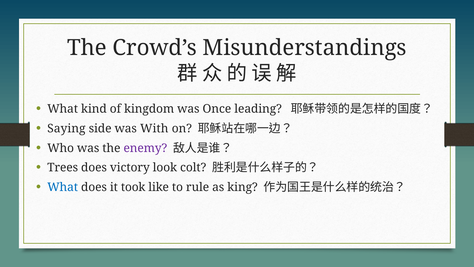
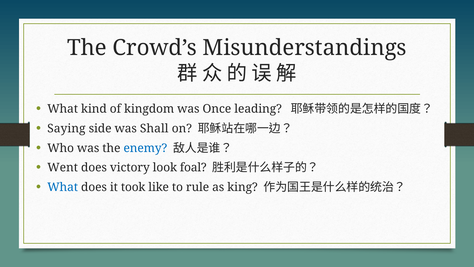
With: With -> Shall (154, 128)
enemy colour: purple -> blue (145, 148)
Trees: Trees -> Went (63, 167)
colt: colt -> foal (193, 167)
